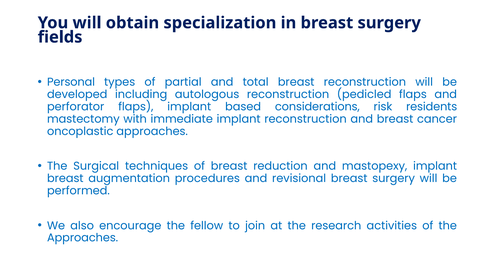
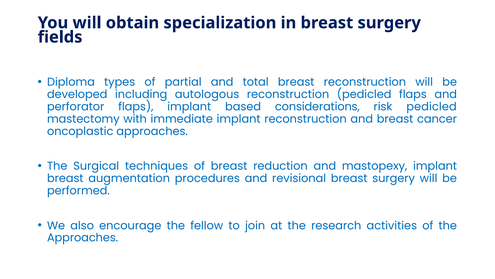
Personal: Personal -> Diploma (71, 82)
risk residents: residents -> pedicled (432, 107)
